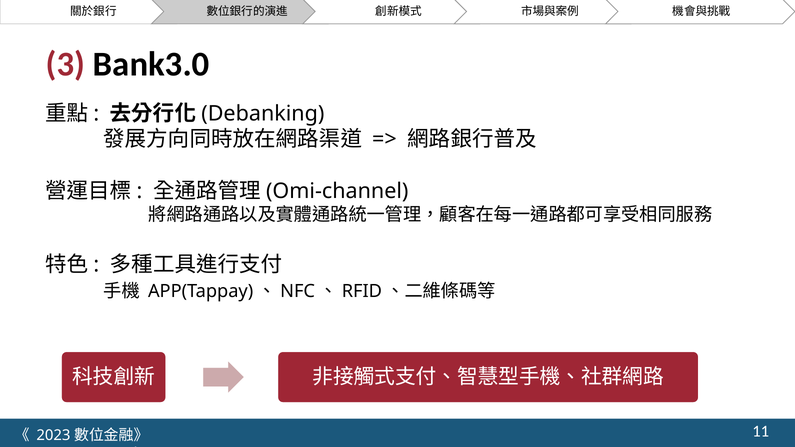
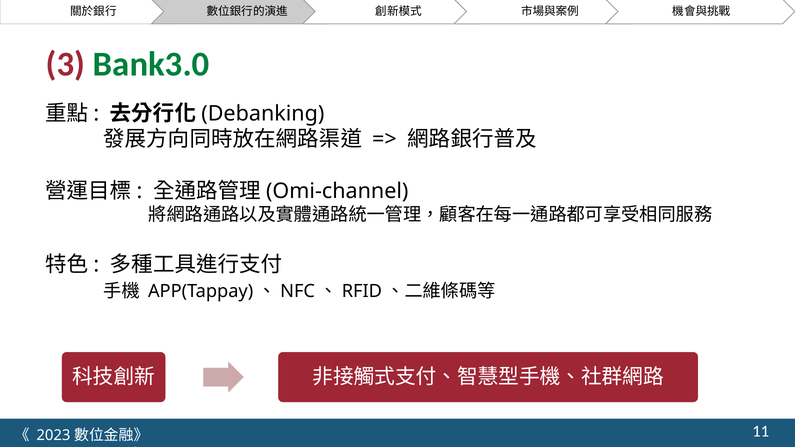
Bank3.0 colour: black -> green (151, 64)
